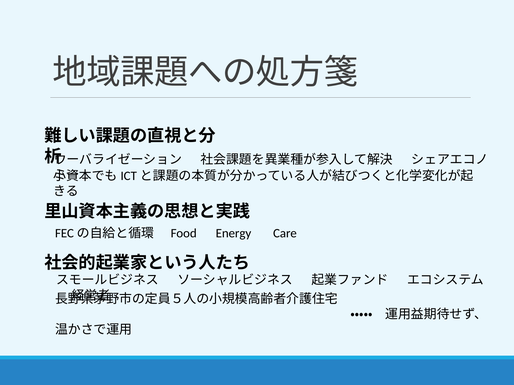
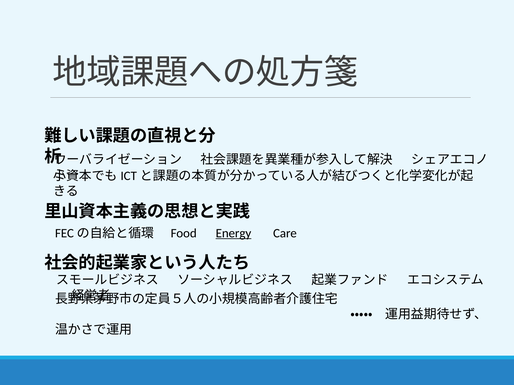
Energy underline: none -> present (233, 233)
